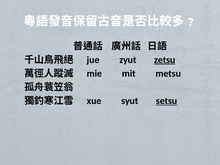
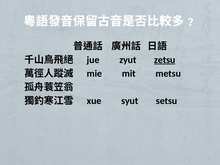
setsu underline: present -> none (167, 101)
